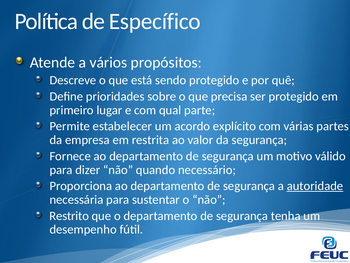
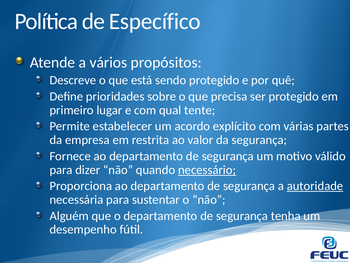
parte: parte -> tente (200, 110)
necessário underline: none -> present (207, 170)
Restrito: Restrito -> Alguém (69, 215)
